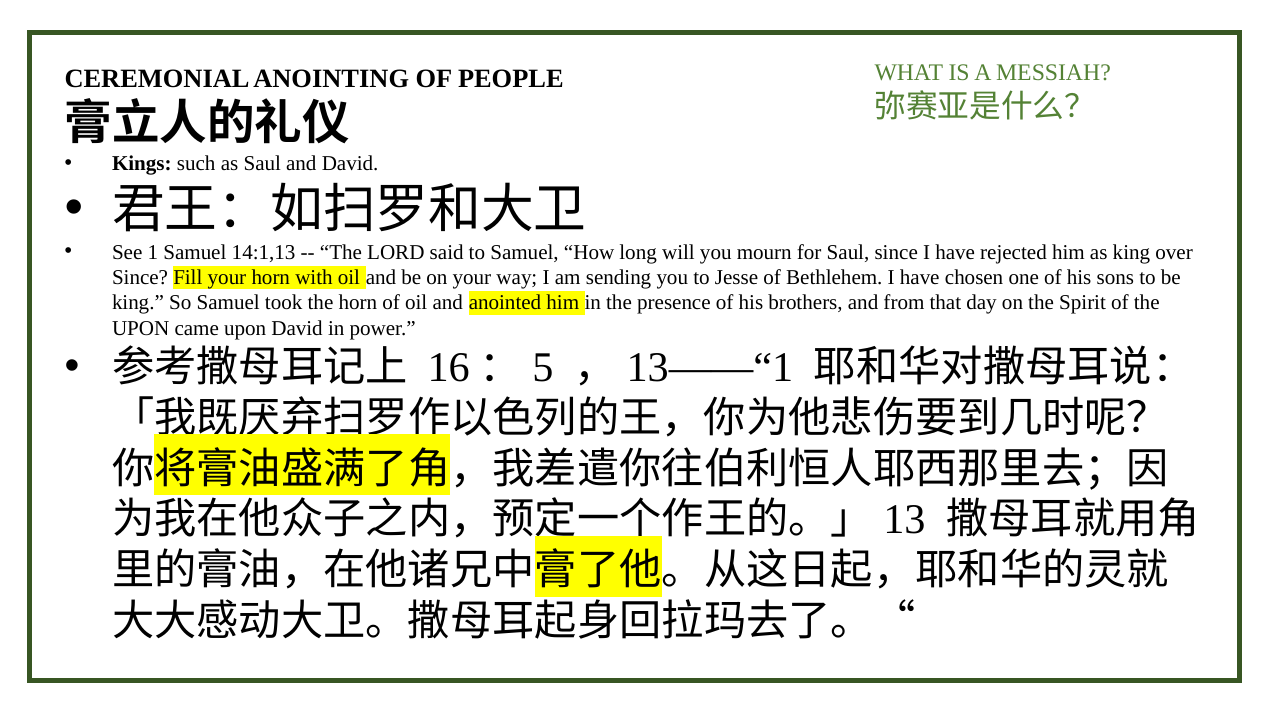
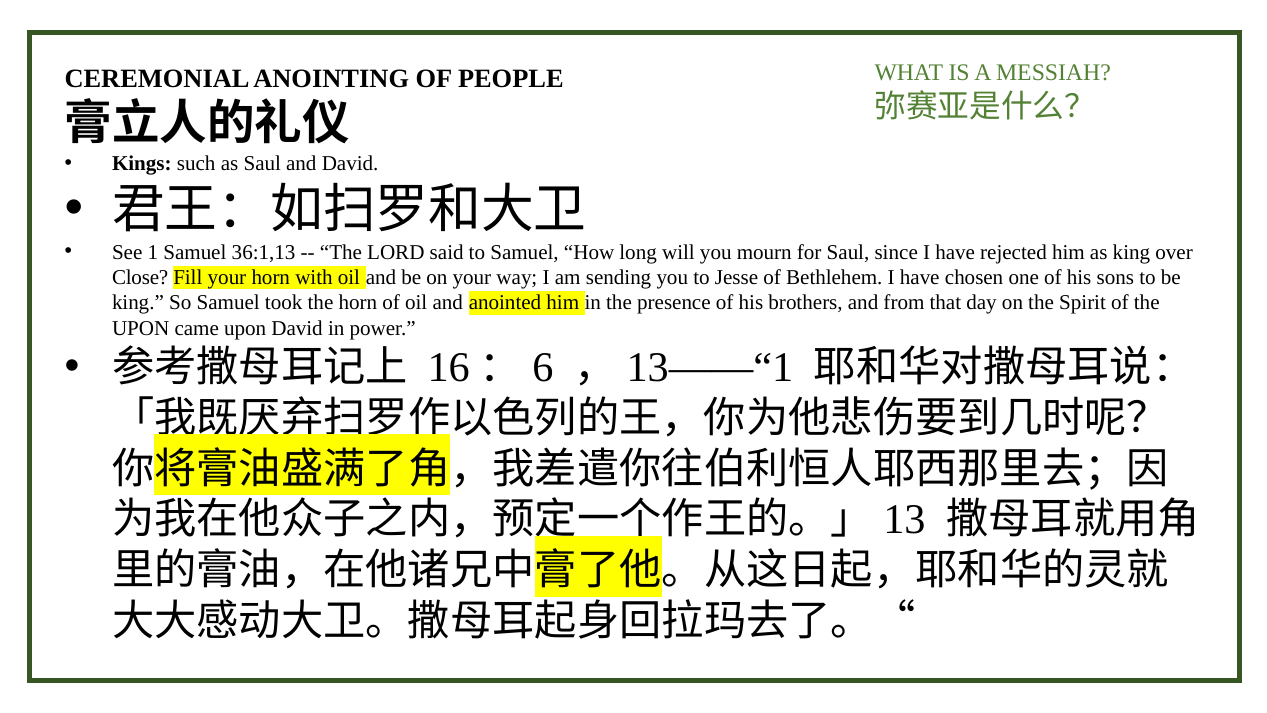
14:1,13: 14:1,13 -> 36:1,13 (264, 252)
Since: Since -> Close (140, 277)
5: 5 -> 6 (543, 368)
